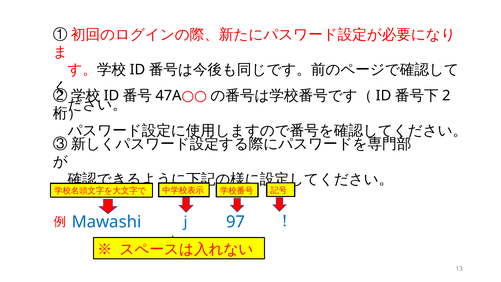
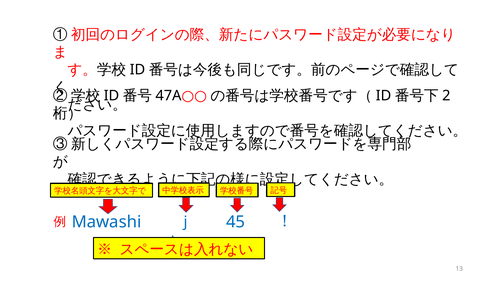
97: 97 -> 45 (236, 222)
